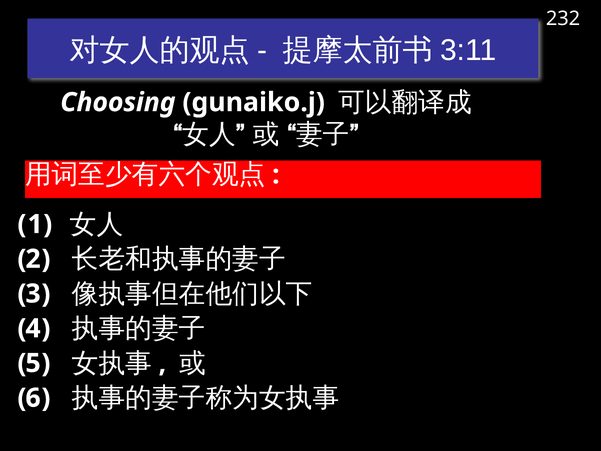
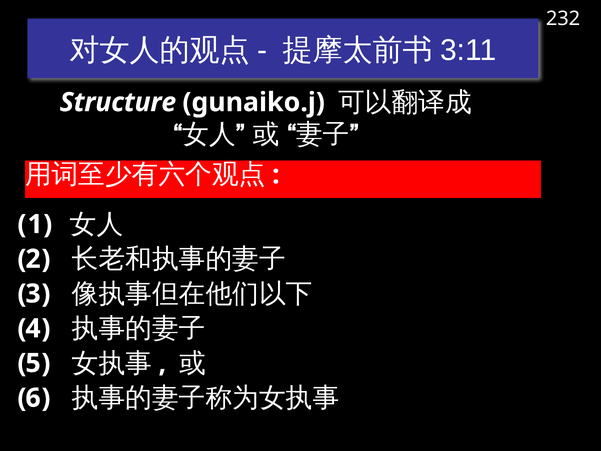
Choosing: Choosing -> Structure (118, 102)
